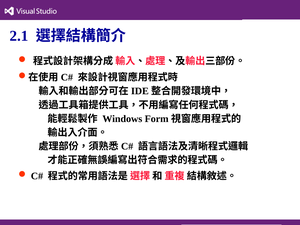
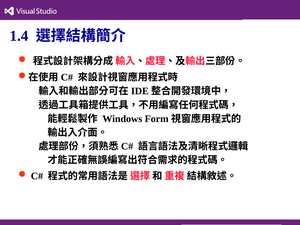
2.1: 2.1 -> 1.4 (19, 36)
